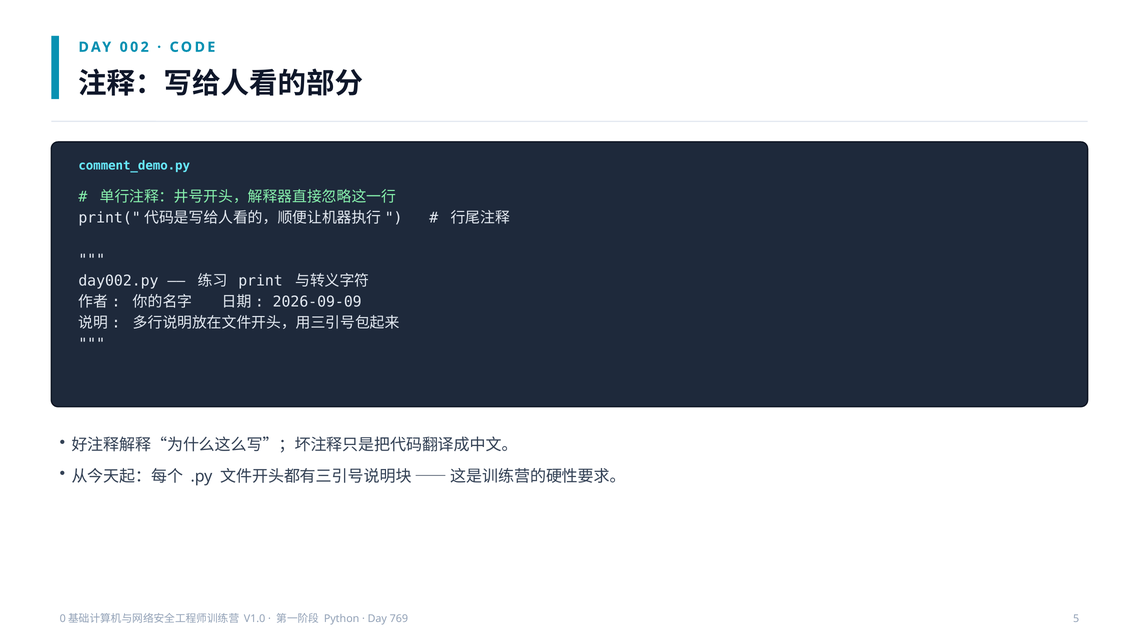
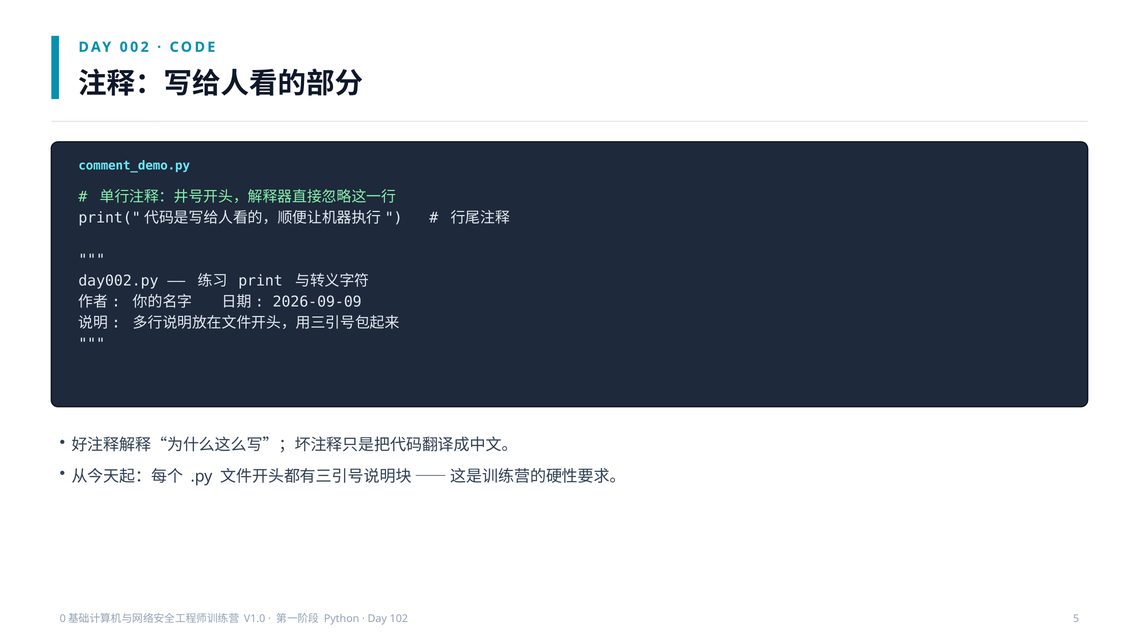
769: 769 -> 102 (399, 618)
